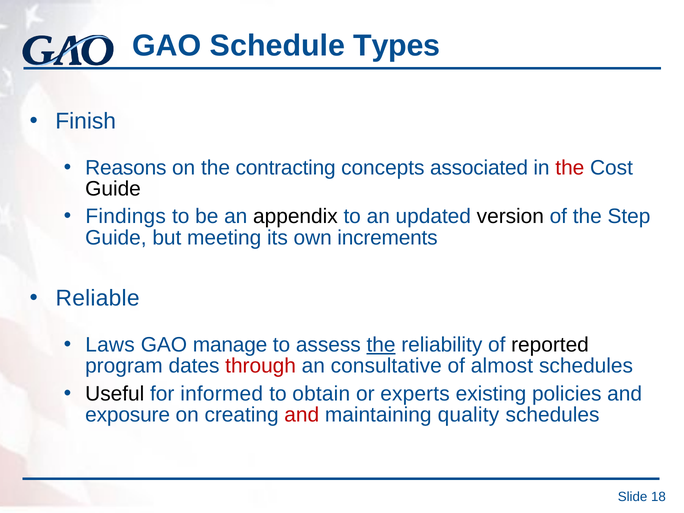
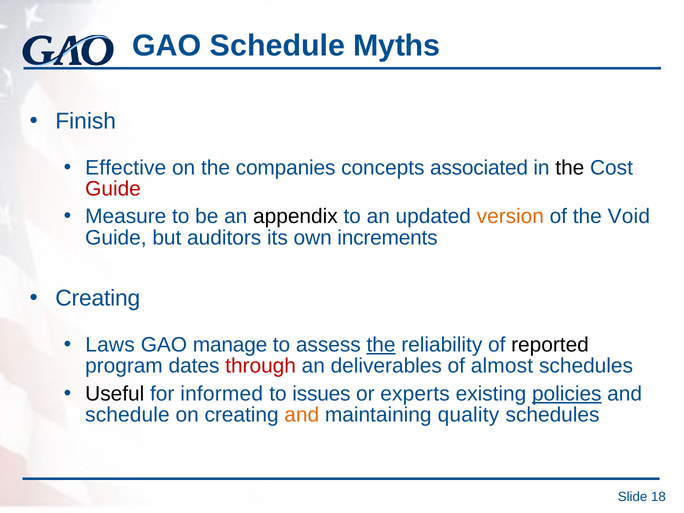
Types: Types -> Myths (397, 46)
Reasons: Reasons -> Effective (126, 168)
contracting: contracting -> companies (286, 168)
the colour: red -> black (570, 168)
Guide colour: black -> red (113, 189)
Findings: Findings -> Measure (126, 217)
version colour: black -> orange (510, 217)
Step: Step -> Void (629, 217)
meeting: meeting -> auditors (224, 238)
Reliable: Reliable -> Creating (98, 298)
consultative: consultative -> deliverables (386, 366)
obtain: obtain -> issues (321, 394)
policies underline: none -> present (567, 394)
exposure: exposure -> schedule (127, 415)
and colour: red -> orange (302, 415)
